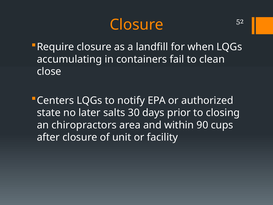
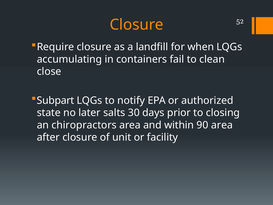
Centers: Centers -> Subpart (55, 100)
90 cups: cups -> area (222, 125)
